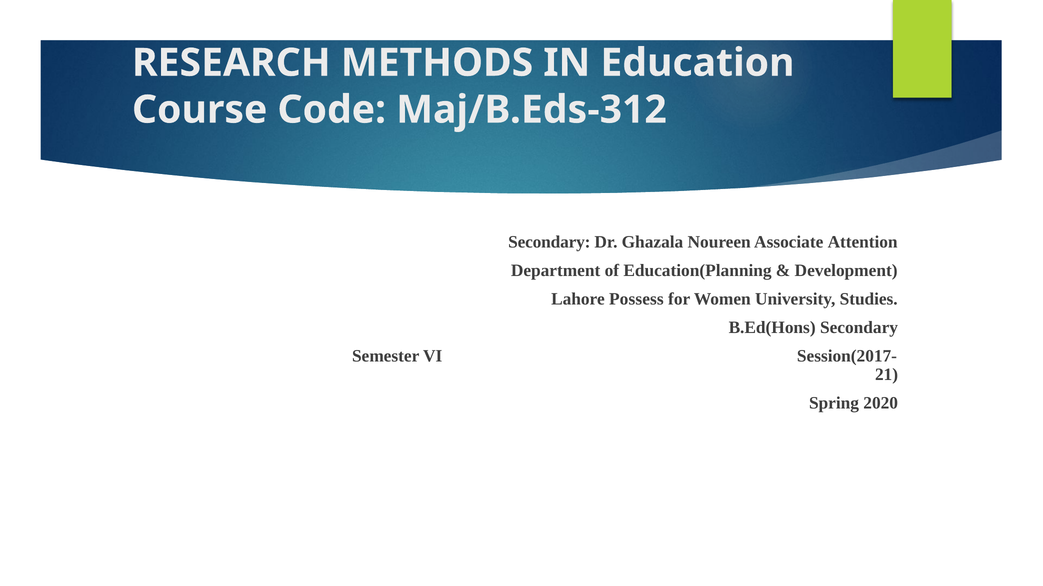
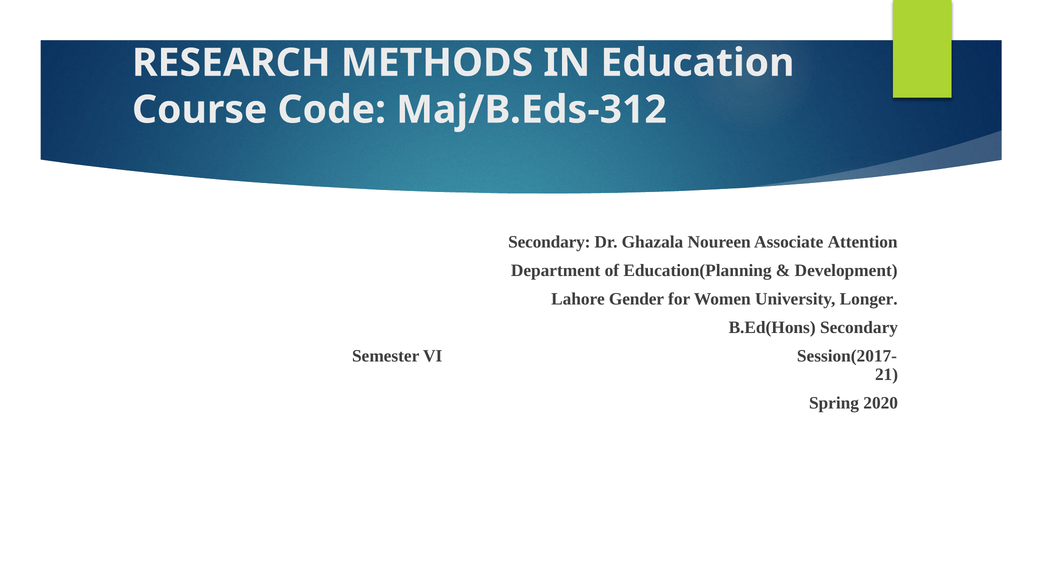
Possess: Possess -> Gender (636, 299)
Studies: Studies -> Longer (869, 299)
